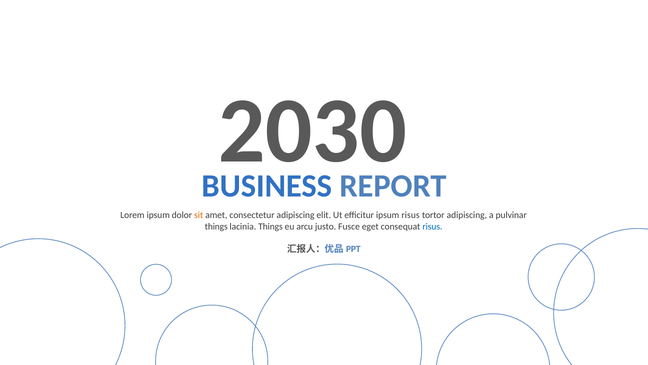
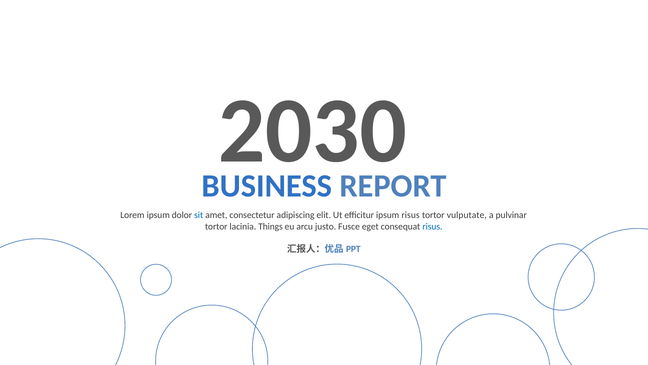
sit colour: orange -> blue (199, 215)
tortor adipiscing: adipiscing -> vulputate (467, 215)
things: things -> tortor (216, 226)
